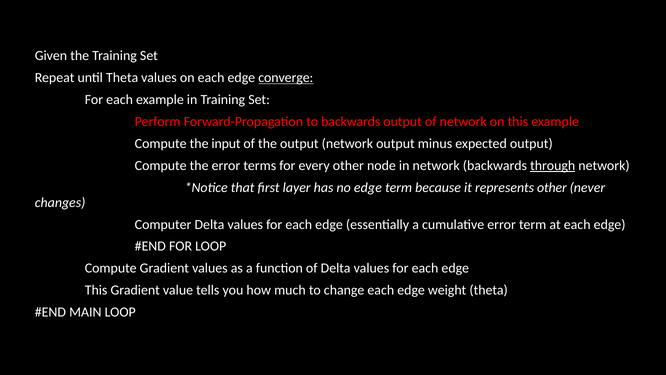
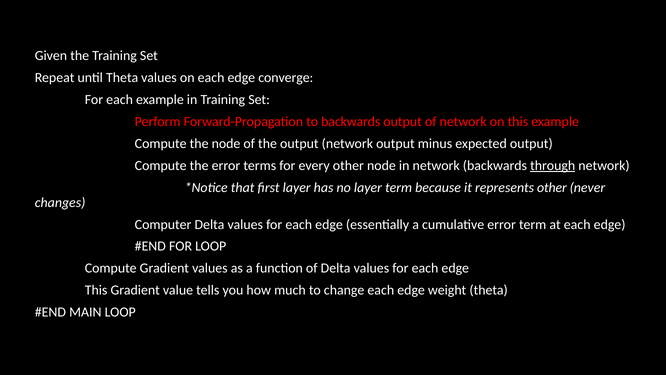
converge underline: present -> none (286, 78)
the input: input -> node (226, 143)
no edge: edge -> layer (368, 187)
